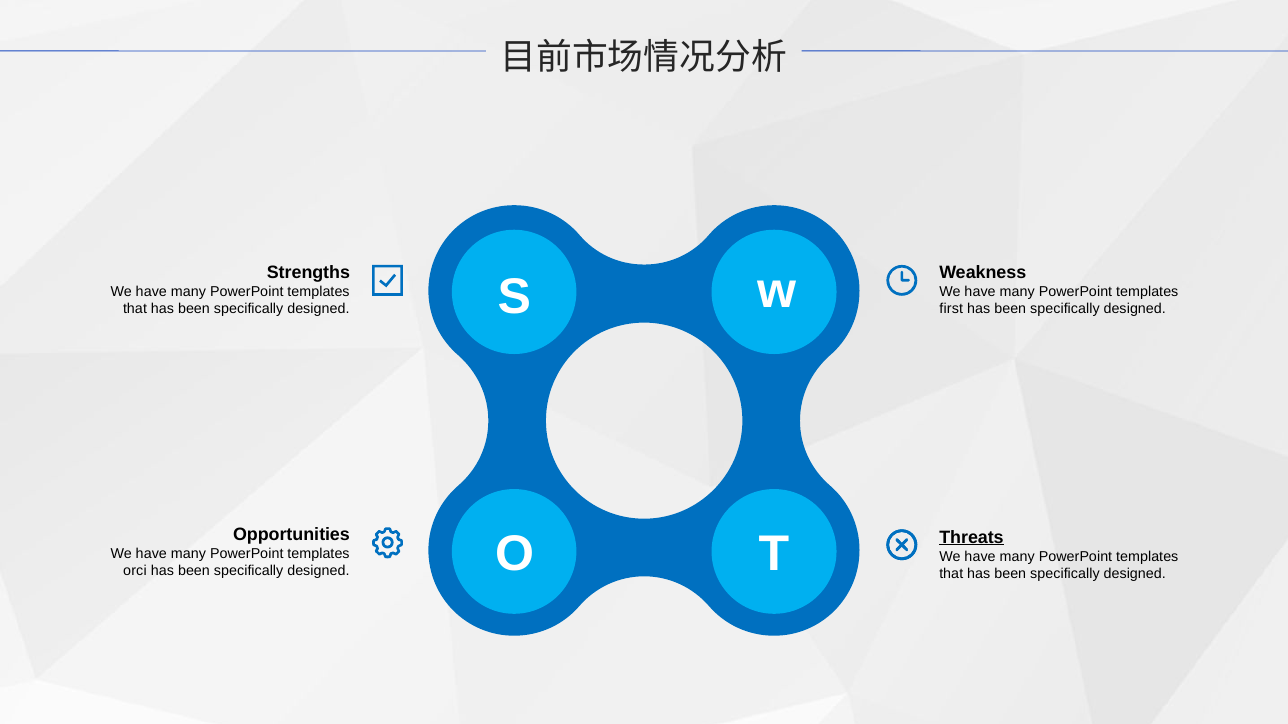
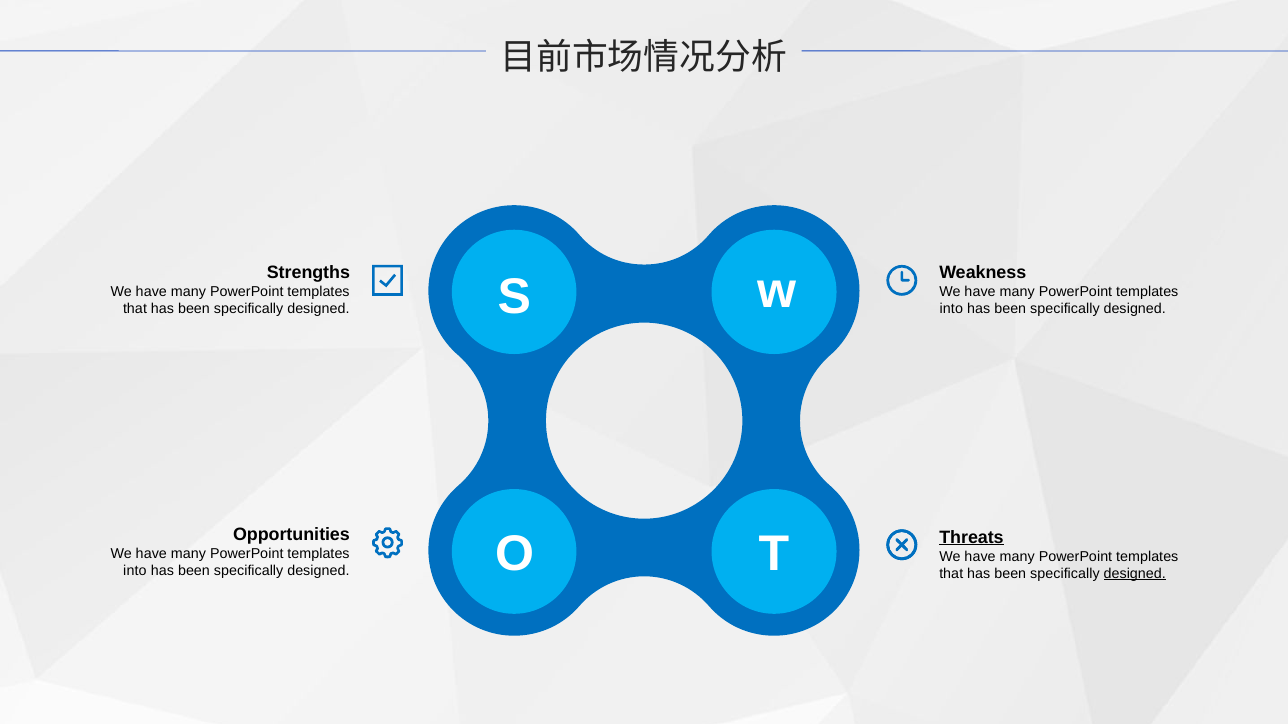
first: first -> into (951, 309)
orci: orci -> into (135, 571)
designed underline: none -> present (1135, 574)
